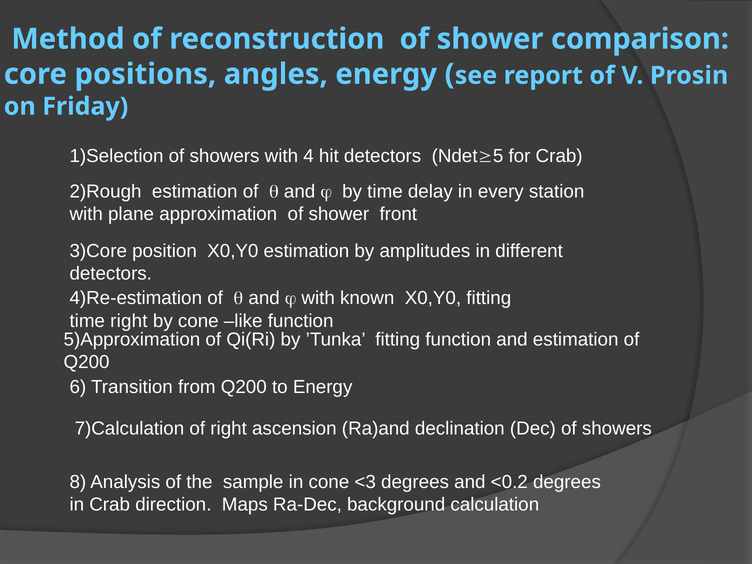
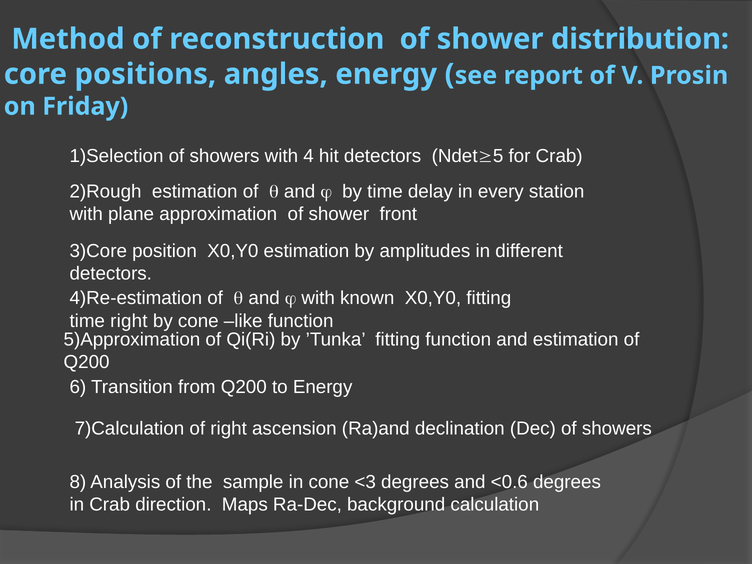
comparison: comparison -> distribution (640, 39)
<0.2: <0.2 -> <0.6 (509, 482)
